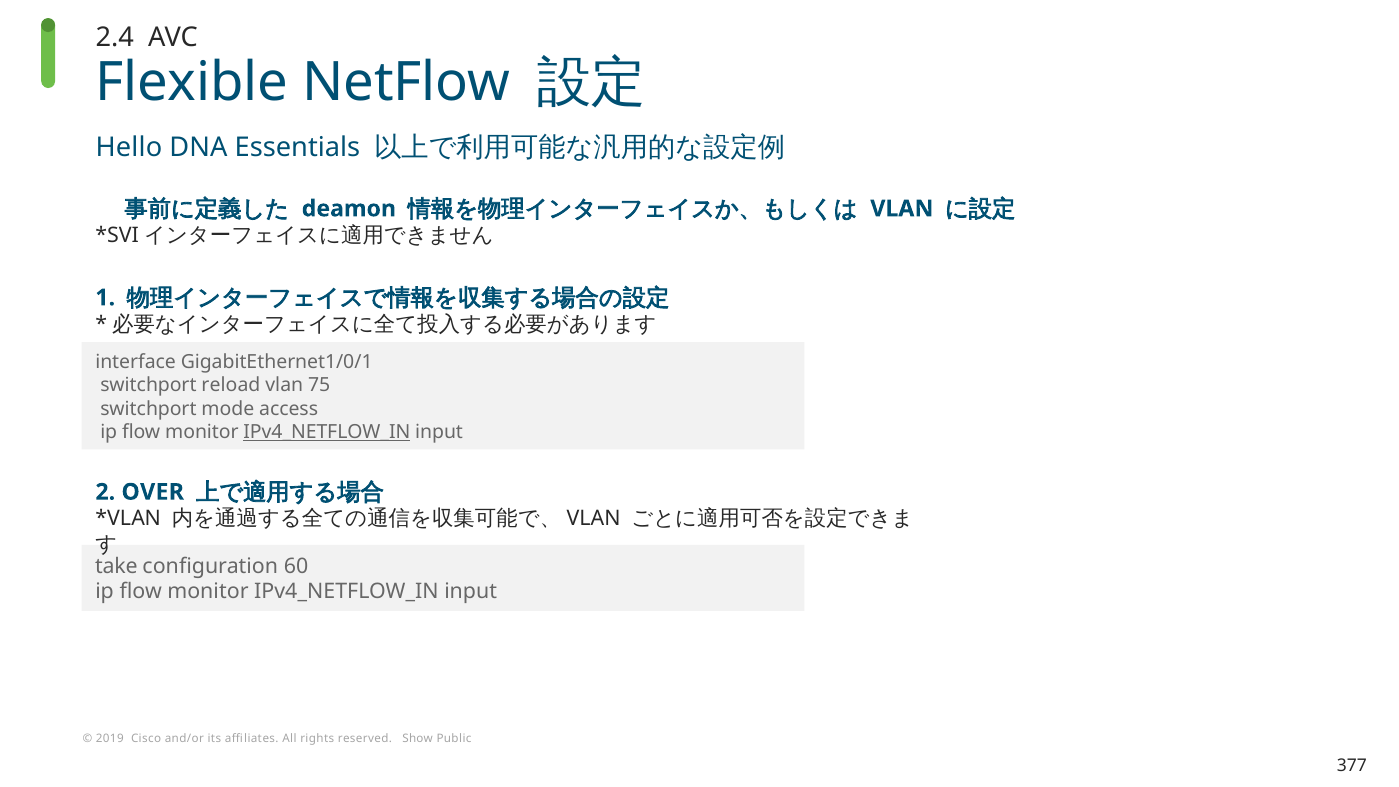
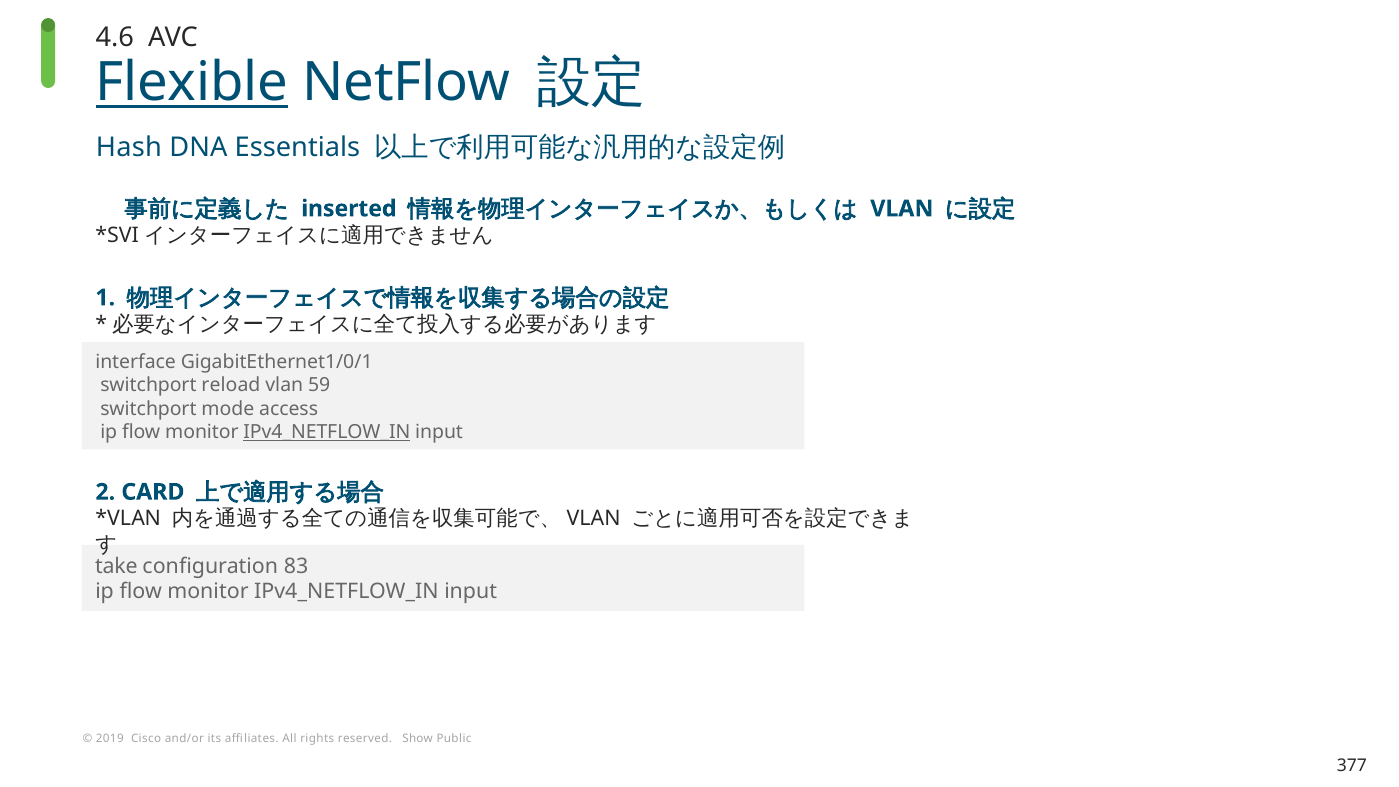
2.4: 2.4 -> 4.6 (115, 38)
Flexible underline: none -> present (192, 83)
Hello: Hello -> Hash (129, 148)
deamon: deamon -> inserted (349, 209)
75: 75 -> 59 (319, 385)
OVER: OVER -> CARD (153, 492)
60: 60 -> 83 (296, 566)
